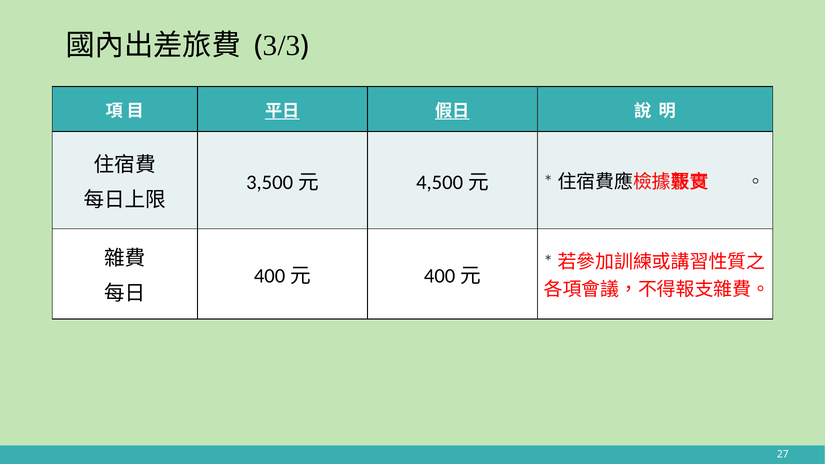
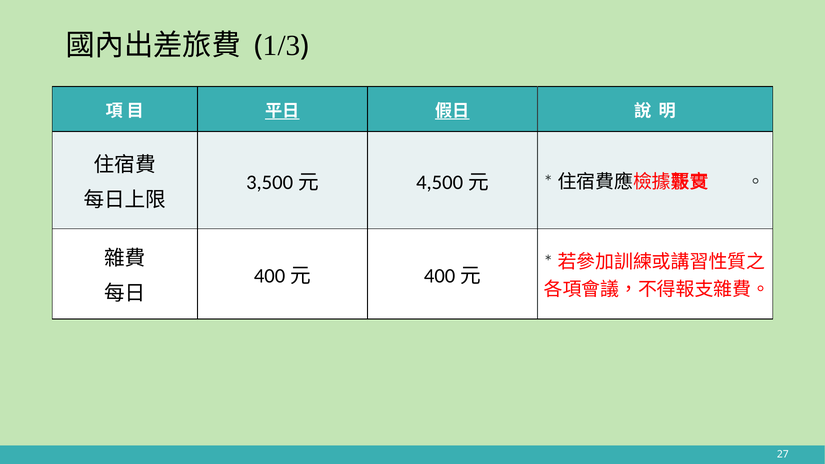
3/3: 3/3 -> 1/3 (282, 46)
